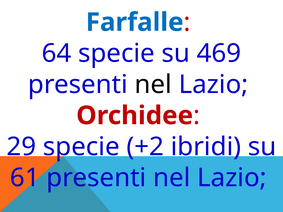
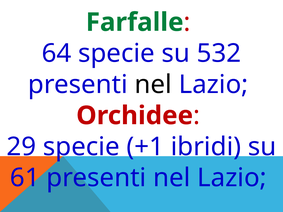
Farfalle colour: blue -> green (135, 22)
469: 469 -> 532 (219, 53)
+2: +2 -> +1 (145, 147)
